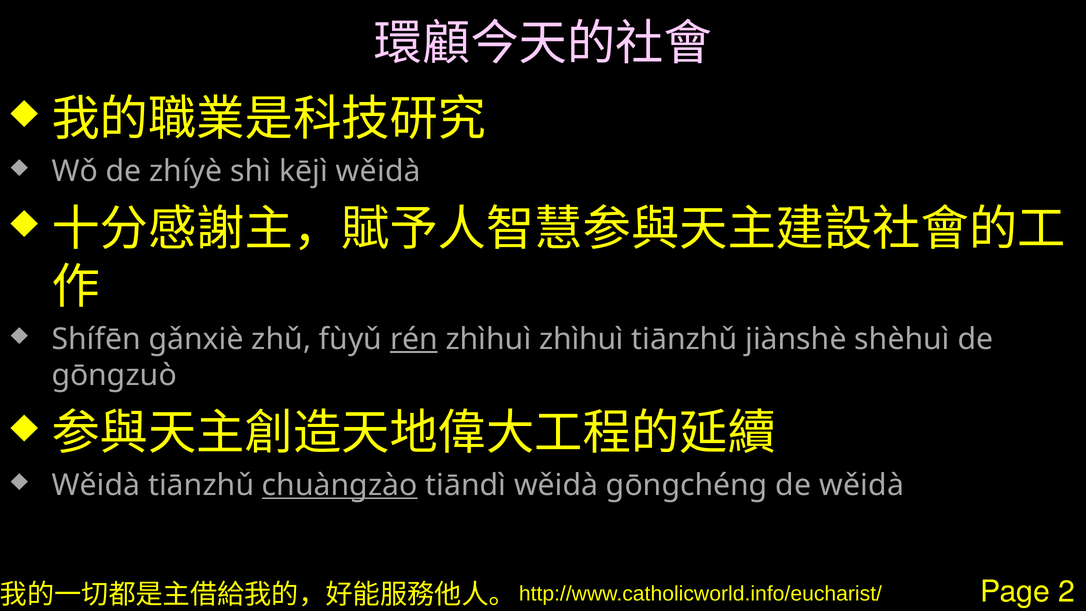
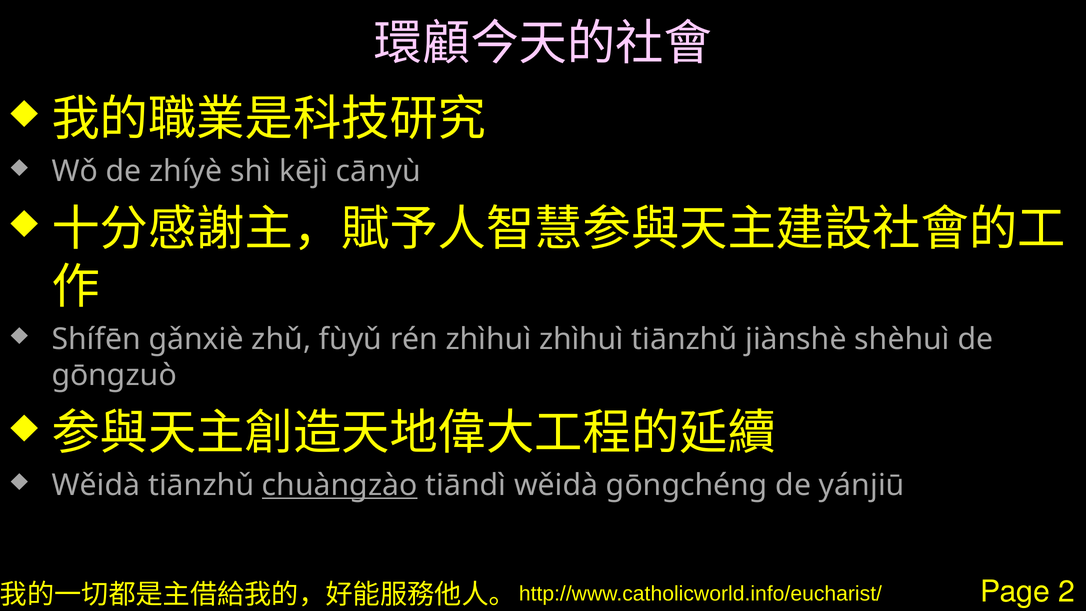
kējì wěidà: wěidà -> cānyù (378, 171)
rén underline: present -> none (414, 339)
de wěidà: wěidà -> yánjiū (862, 485)
